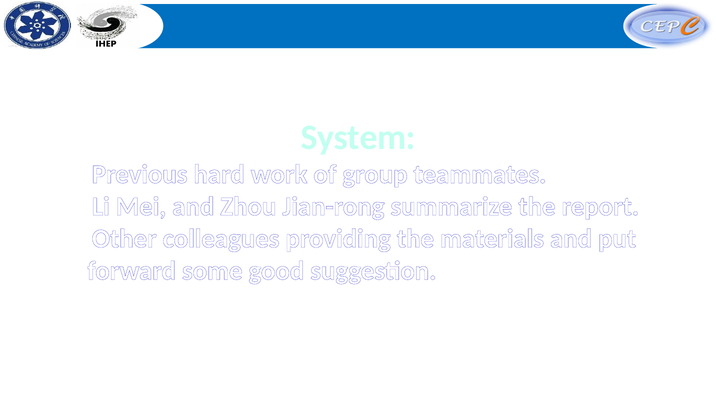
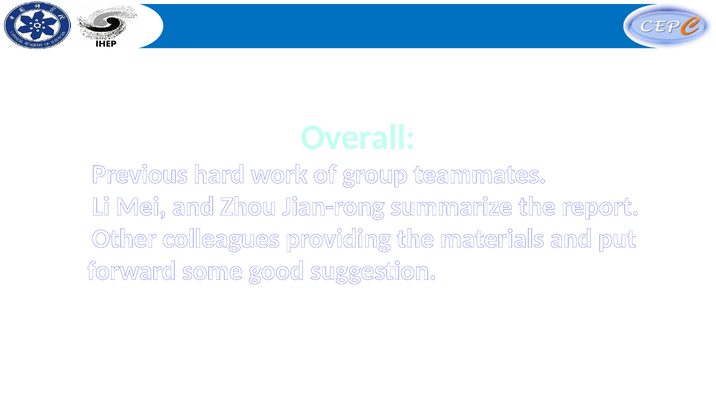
System: System -> Overall (358, 138)
